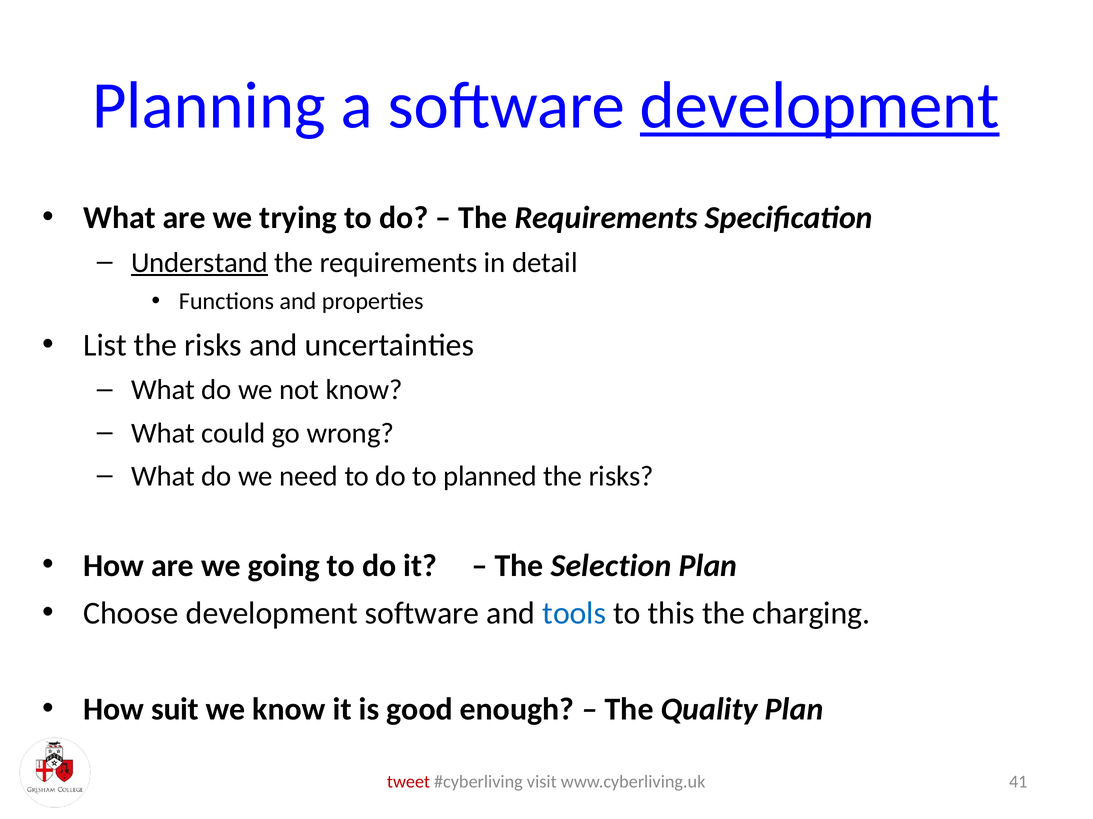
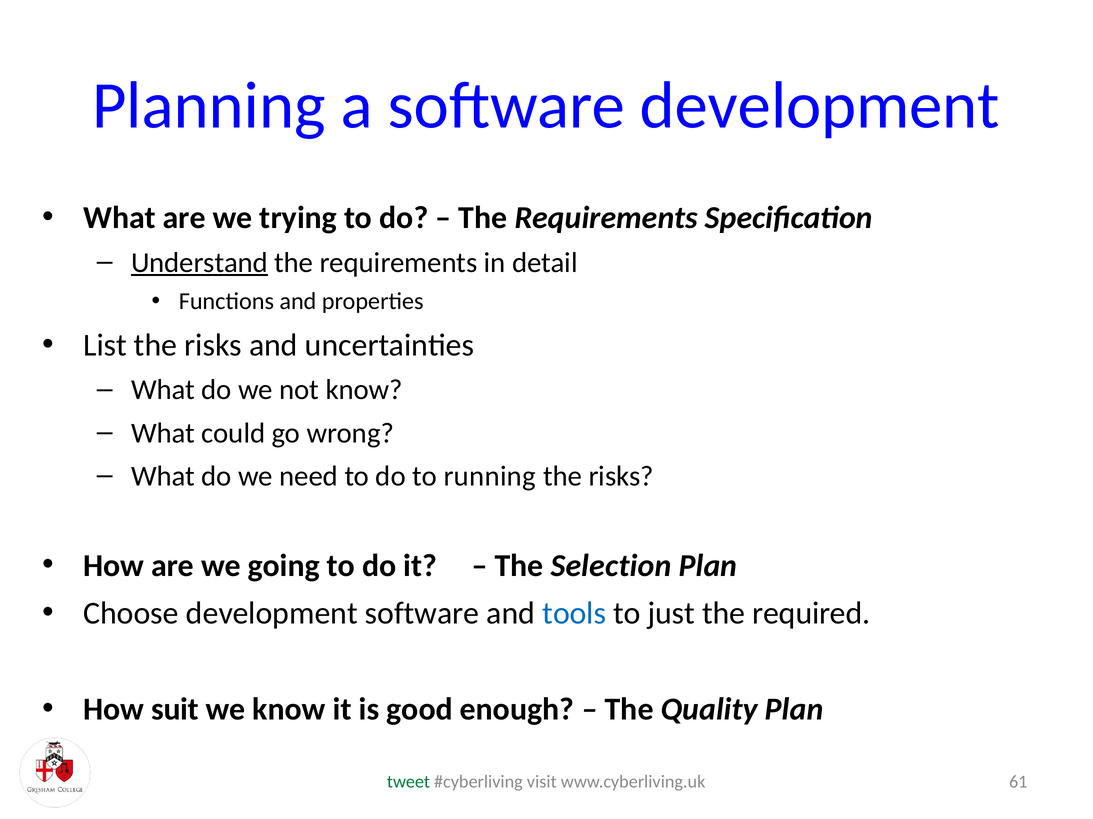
development underline: present -> none (820, 106)
planned: planned -> running (490, 477)
this: this -> just (671, 614)
charging: charging -> required (811, 614)
tweet colour: red -> green (409, 783)
41: 41 -> 61 (1018, 783)
